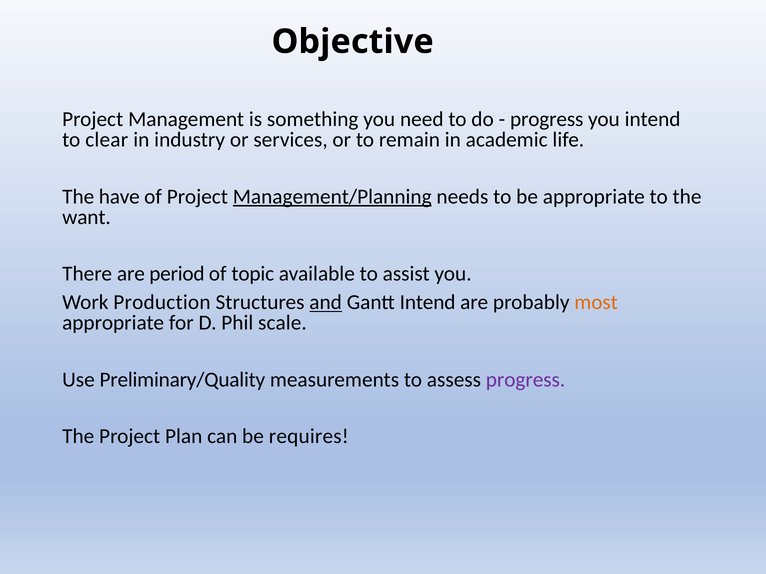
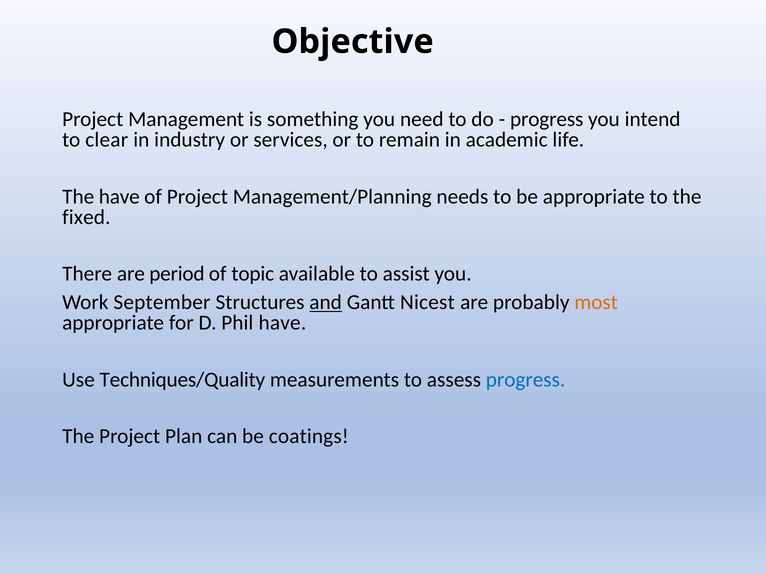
Management/Planning underline: present -> none (332, 197)
want: want -> fixed (86, 217)
Production: Production -> September (162, 303)
Gantt Intend: Intend -> Nicest (427, 303)
Phil scale: scale -> have (282, 323)
Preliminary/Quality: Preliminary/Quality -> Techniques/Quality (182, 380)
progress colour: purple -> blue (526, 380)
requires: requires -> coatings (309, 437)
